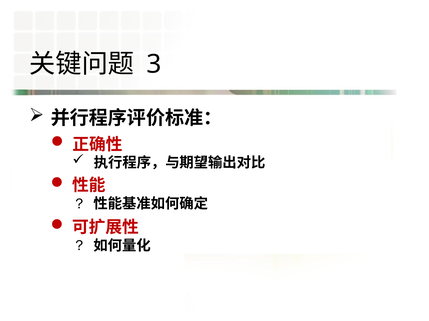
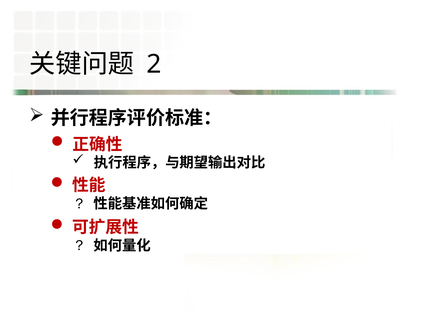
3: 3 -> 2 (154, 64)
